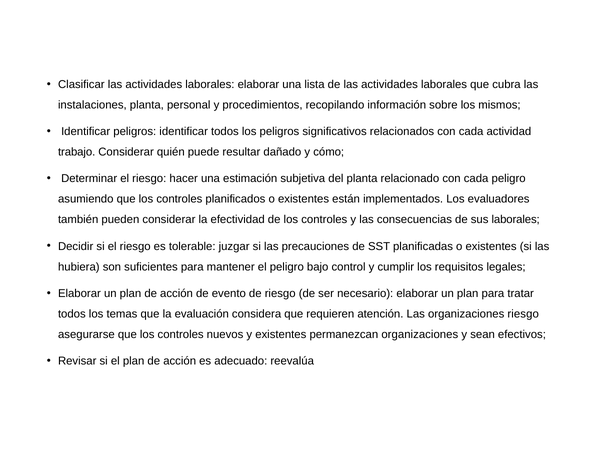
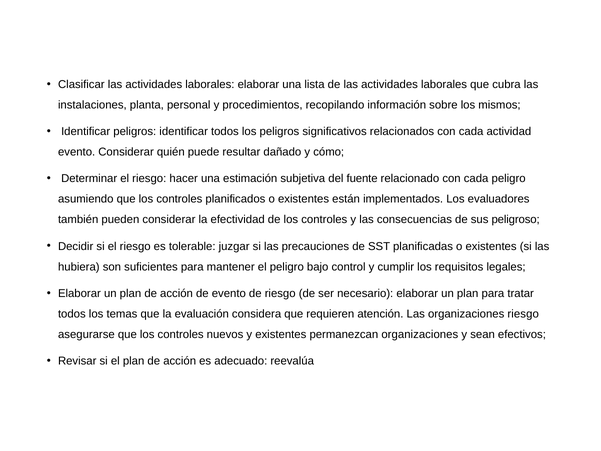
trabajo: trabajo -> evento (77, 152)
del planta: planta -> fuente (362, 179)
sus laborales: laborales -> peligroso (516, 219)
